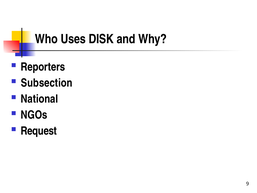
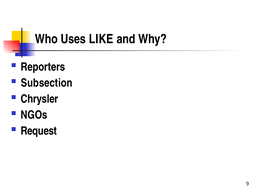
DISK: DISK -> LIKE (101, 39)
National: National -> Chrysler (39, 99)
